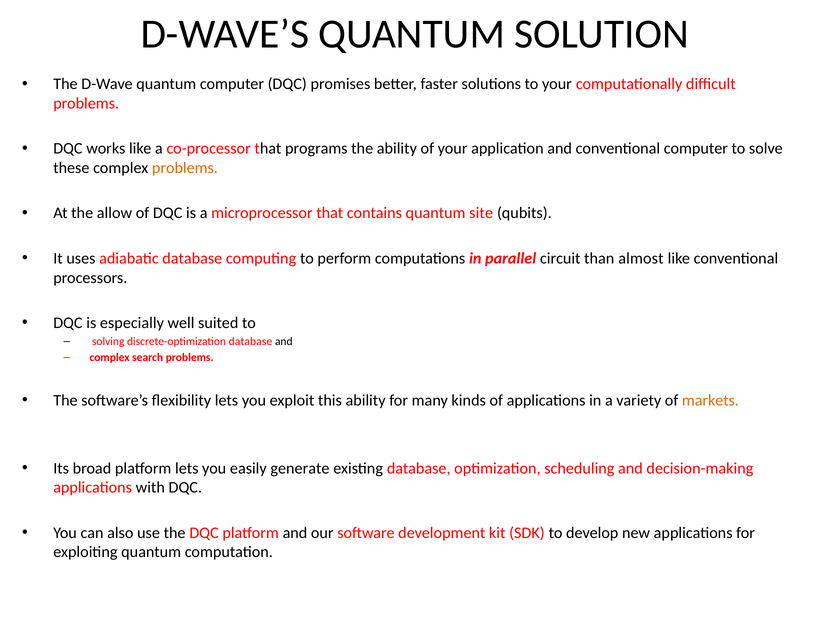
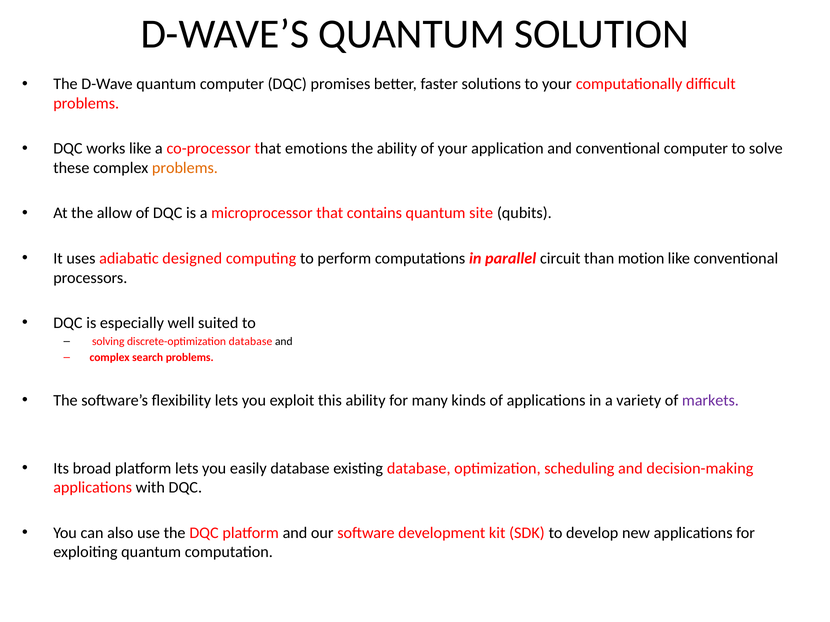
programs: programs -> emotions (316, 149)
adiabatic database: database -> designed (192, 259)
almost: almost -> motion (641, 259)
markets colour: orange -> purple (710, 401)
easily generate: generate -> database (300, 469)
